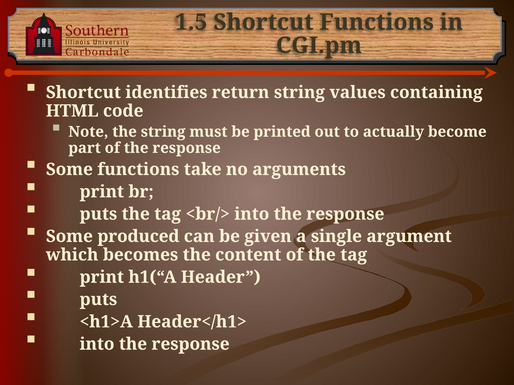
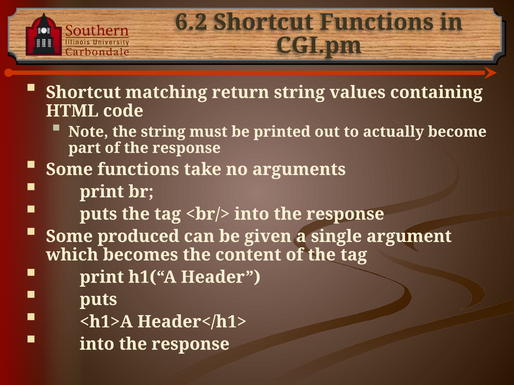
1.5: 1.5 -> 6.2 (191, 22)
identifies: identifies -> matching (166, 93)
